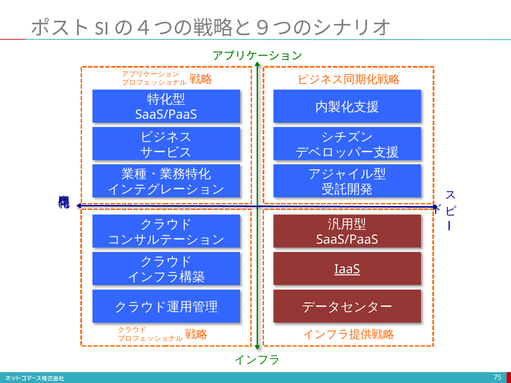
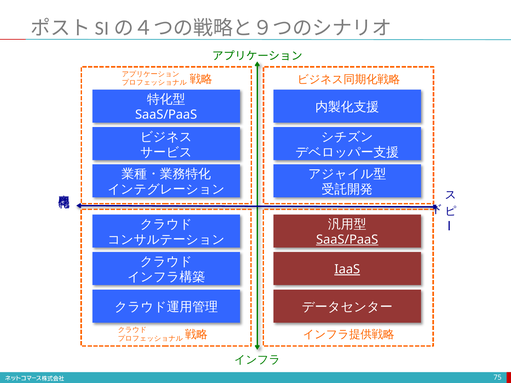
SaaS/PaaS underline: none -> present (347, 240)
